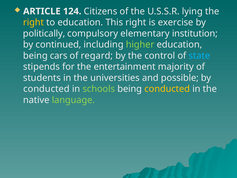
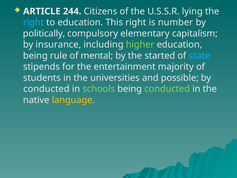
124: 124 -> 244 (72, 11)
right colour: yellow -> light blue (34, 22)
exercise: exercise -> number (176, 22)
institution: institution -> capitalism (195, 33)
continued: continued -> insurance (58, 45)
cars: cars -> rule (59, 56)
regard: regard -> mental (97, 56)
control: control -> started (160, 56)
conducted colour: yellow -> light green (167, 89)
language colour: light green -> yellow (73, 100)
